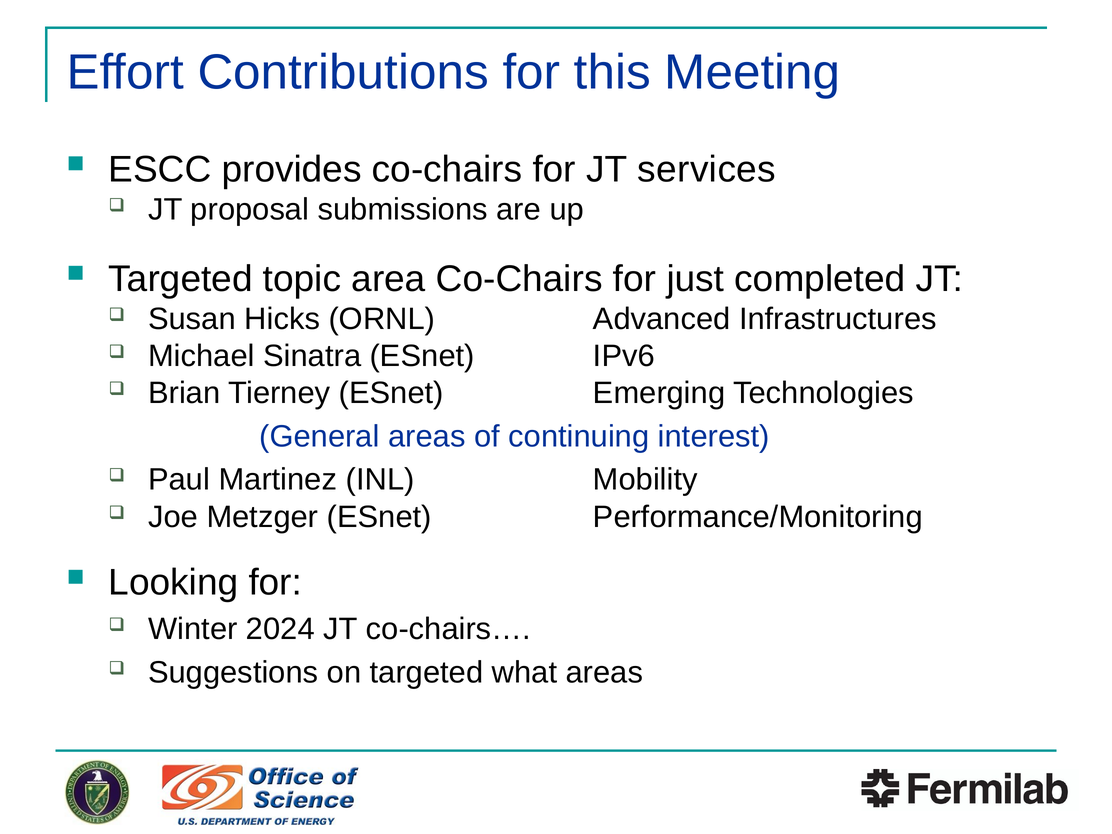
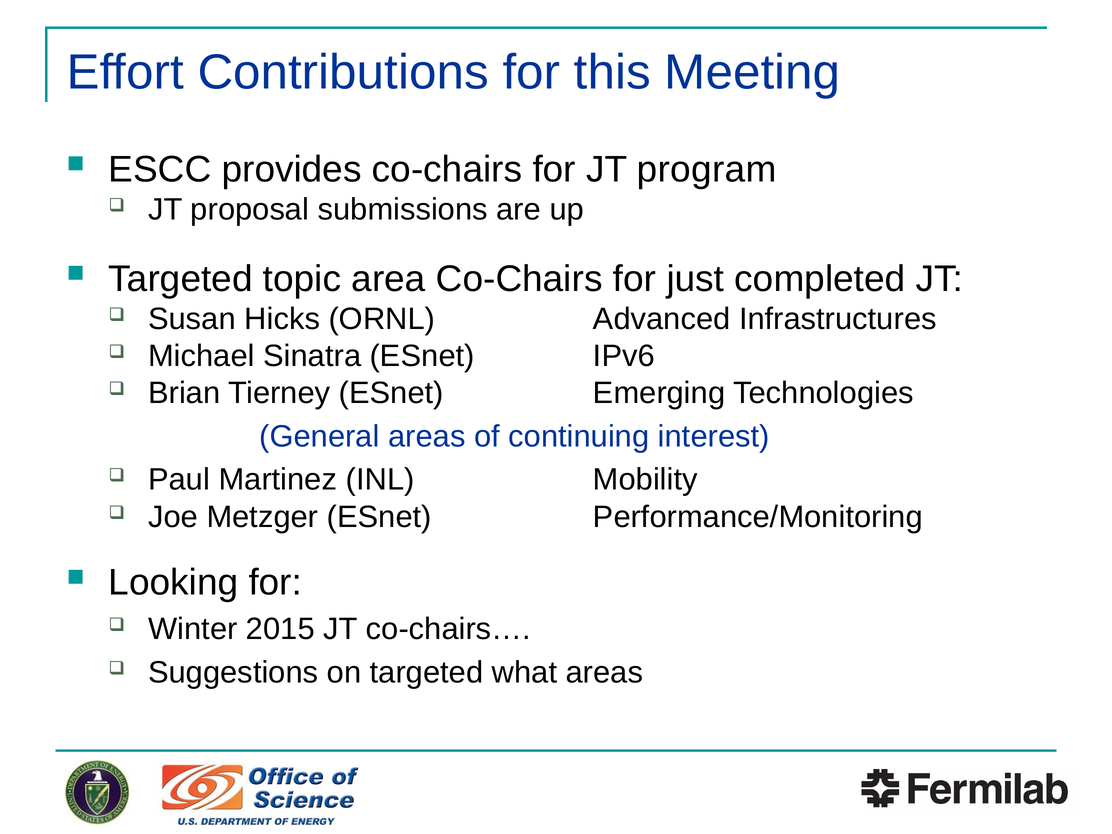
services: services -> program (707, 169)
2024: 2024 -> 2015 (280, 629)
